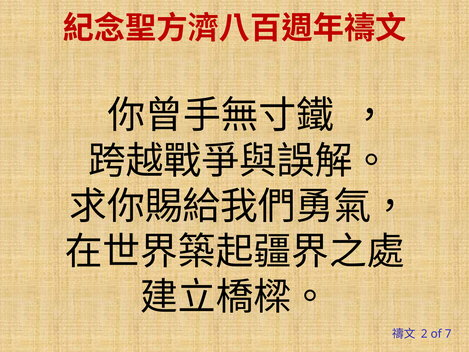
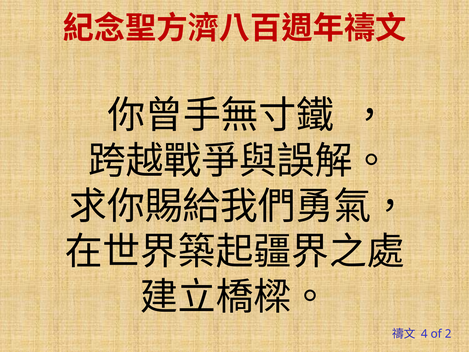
2: 2 -> 4 (424, 334)
7: 7 -> 2 (448, 334)
